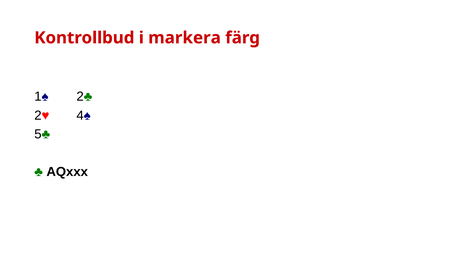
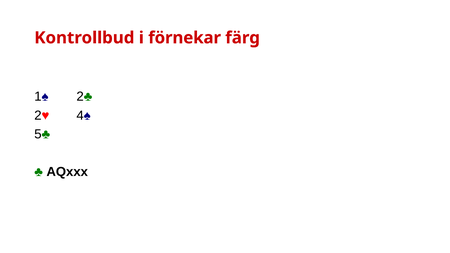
markera: markera -> förnekar (185, 38)
